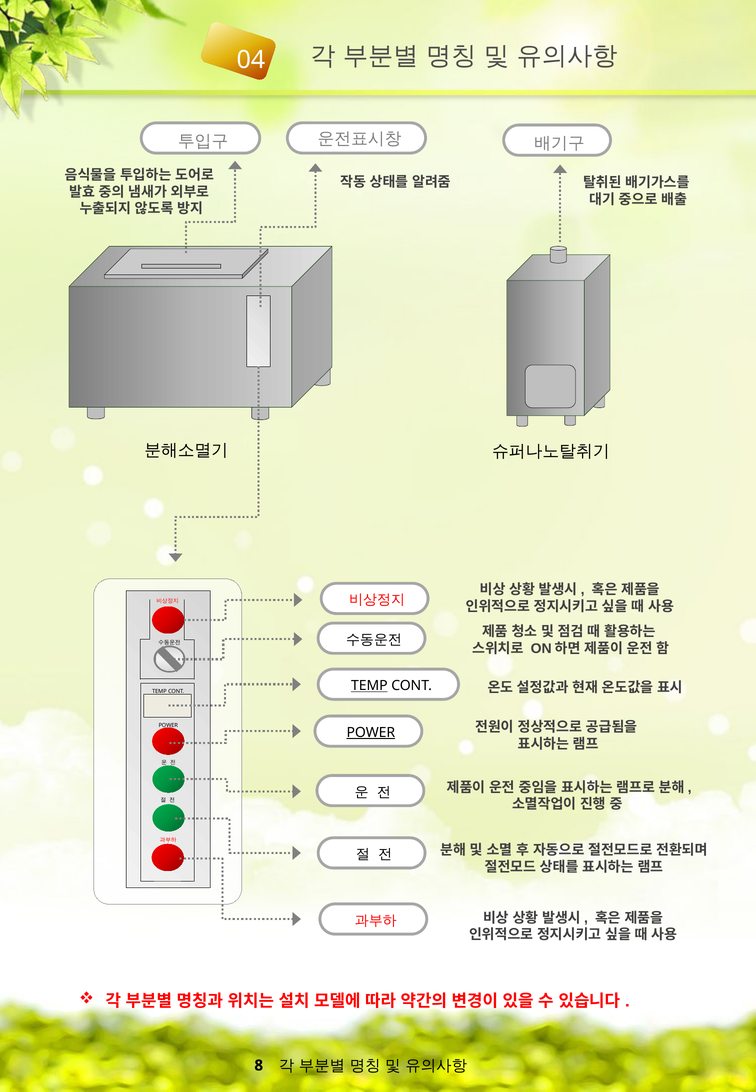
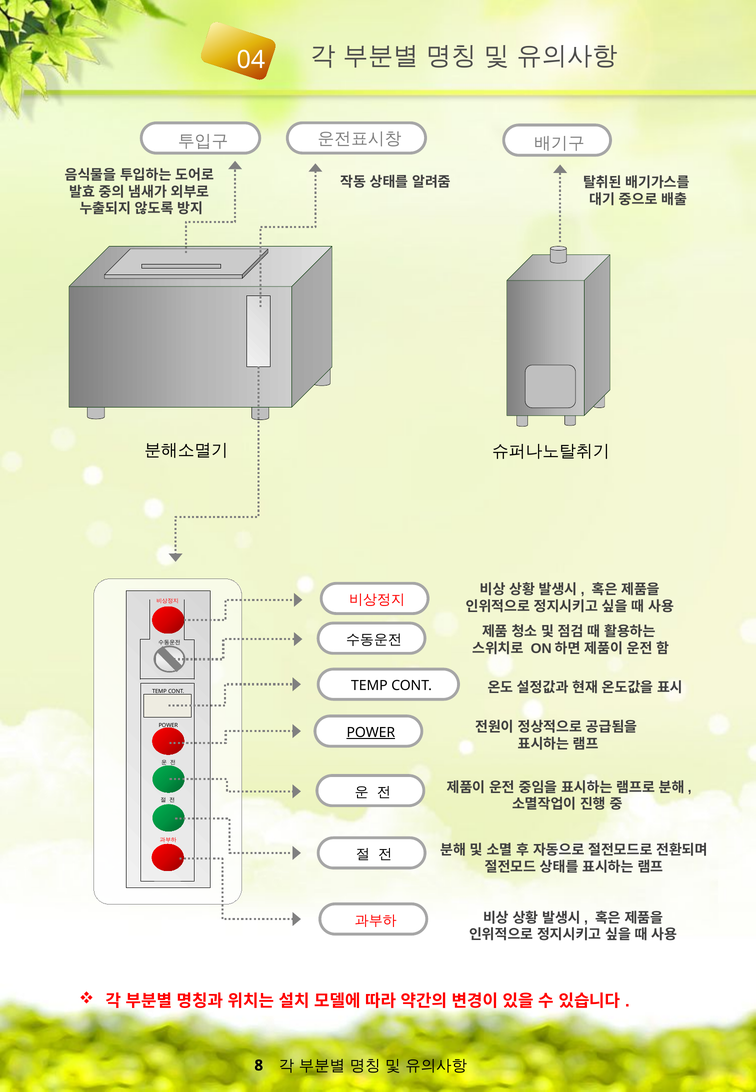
TEMP underline: present -> none (369, 686)
